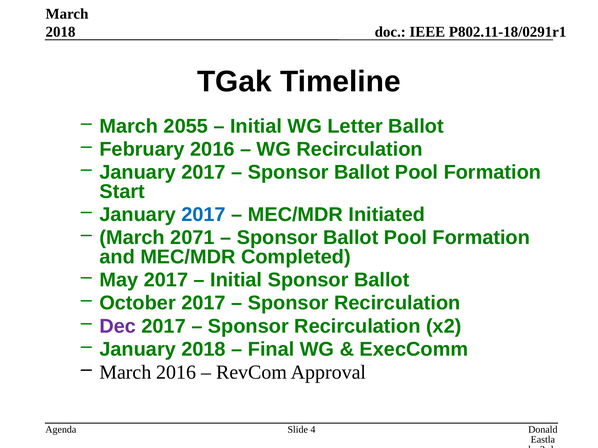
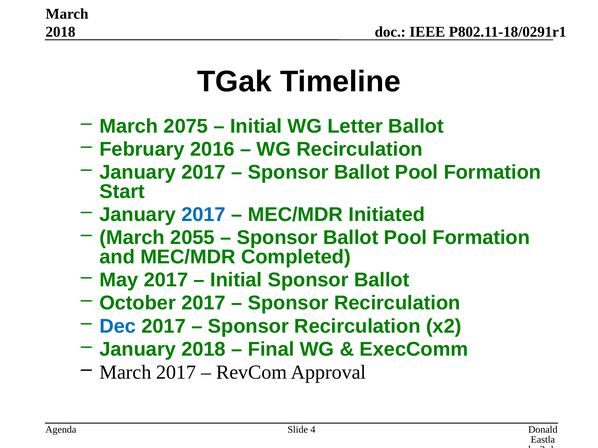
2055: 2055 -> 2075 (186, 126)
2071: 2071 -> 2055 (192, 238)
Dec colour: purple -> blue (118, 326)
March 2016: 2016 -> 2017 (176, 373)
